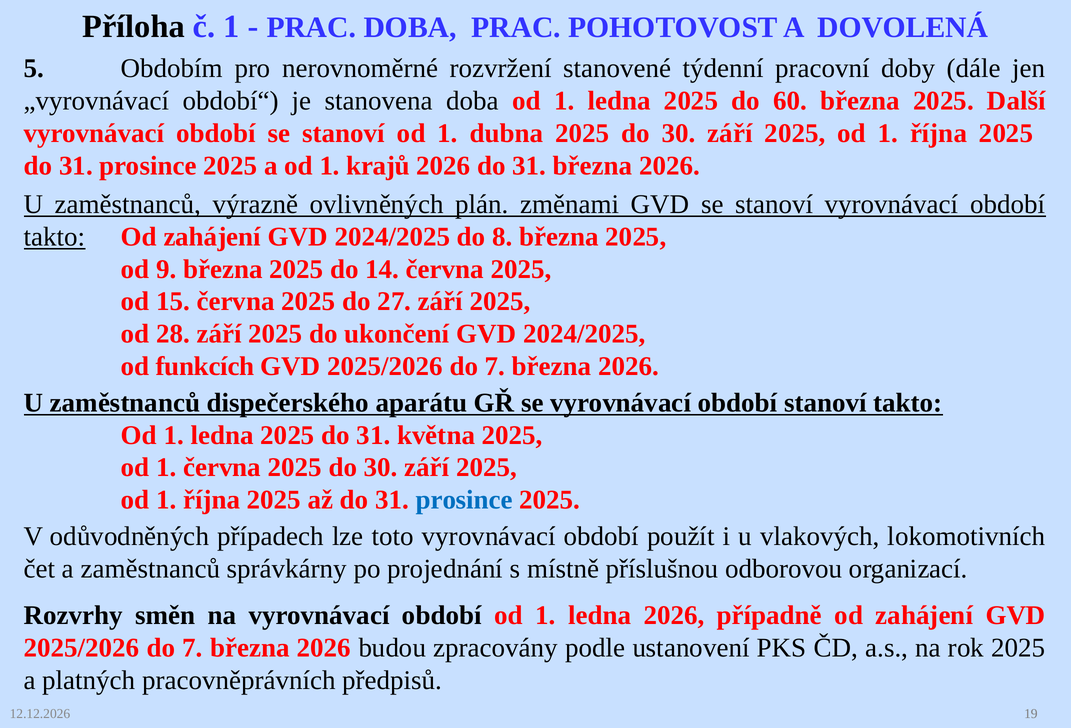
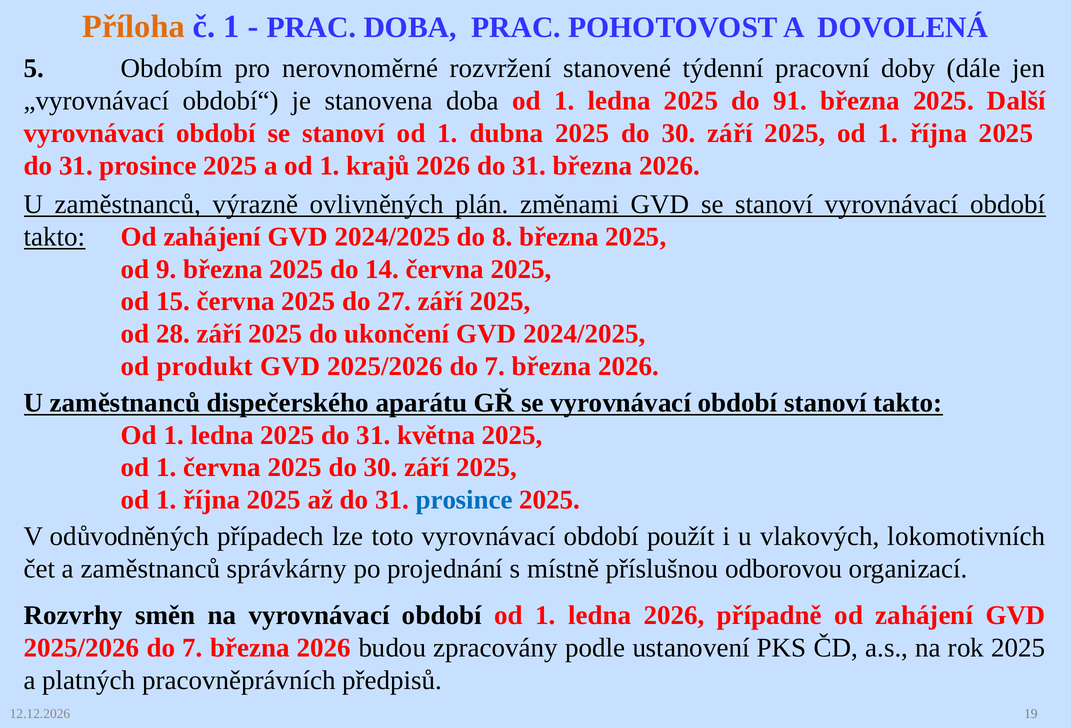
Příloha colour: black -> orange (134, 26)
60: 60 -> 91 (790, 101)
funkcích: funkcích -> produkt (205, 367)
